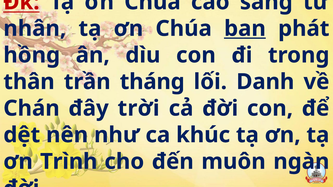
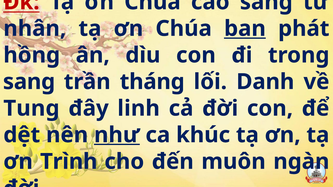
thân: thân -> sang (29, 82)
Chán: Chán -> Tung (31, 109)
trời: trời -> linh (139, 109)
như underline: none -> present (117, 135)
